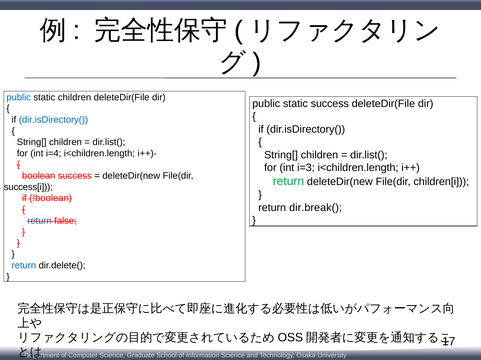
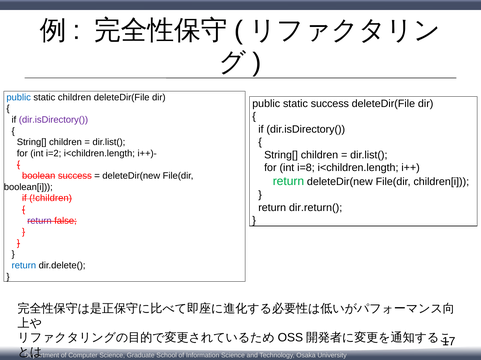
dir.isDirectory( colour: blue -> purple (54, 120)
i=4: i=4 -> i=2 (54, 154)
i=3: i=3 -> i=8 (306, 168)
success[i: success[i -> boolean[i (28, 187)
!boolean: !boolean -> !children (51, 199)
dir.break(: dir.break( -> dir.return( (316, 208)
return colour: blue -> purple (39, 221)
